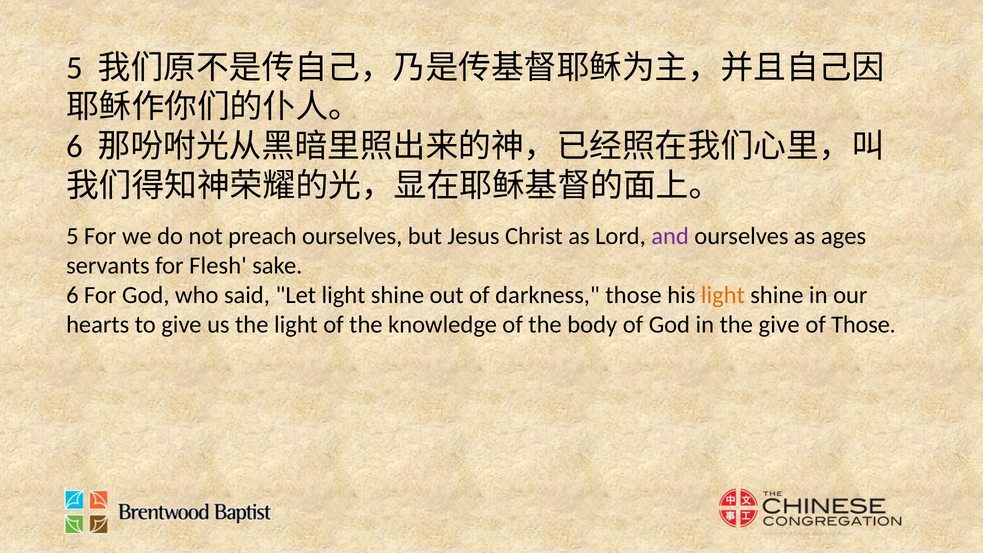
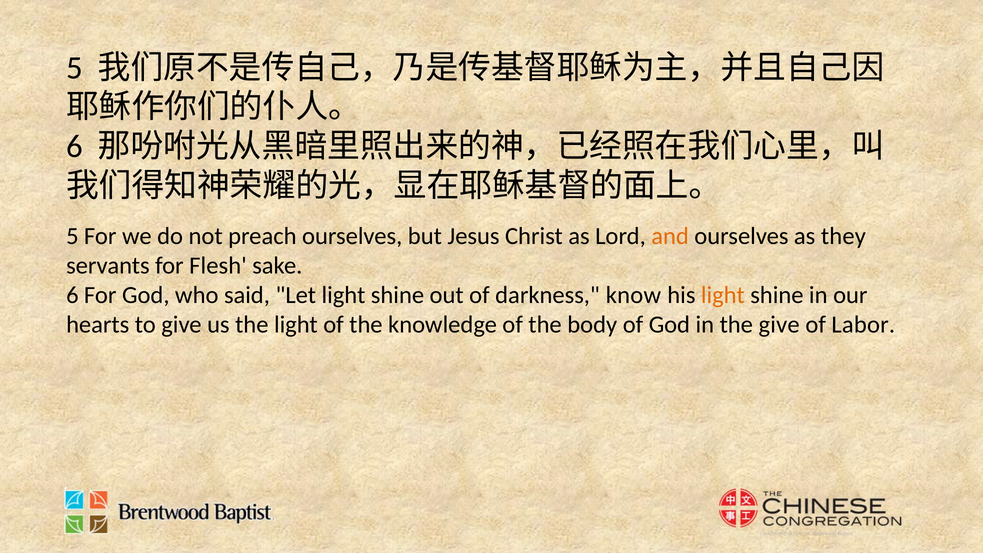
and colour: purple -> orange (670, 236)
ages: ages -> they (843, 236)
darkness those: those -> know (633, 295)
of Those: Those -> Labor (863, 324)
